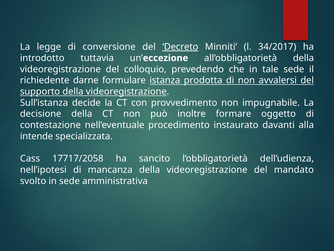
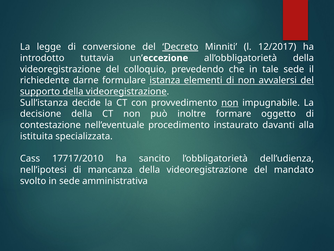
34/2017: 34/2017 -> 12/2017 (277, 47)
prodotta: prodotta -> elementi (203, 80)
non underline: none -> present (230, 103)
intende: intende -> istituita (37, 136)
17717/2058: 17717/2058 -> 17717/2010 (78, 158)
